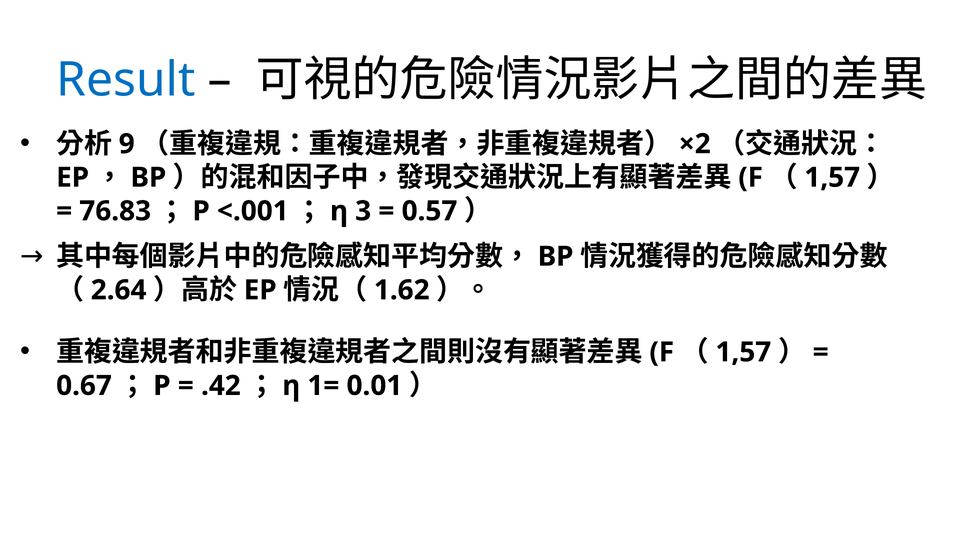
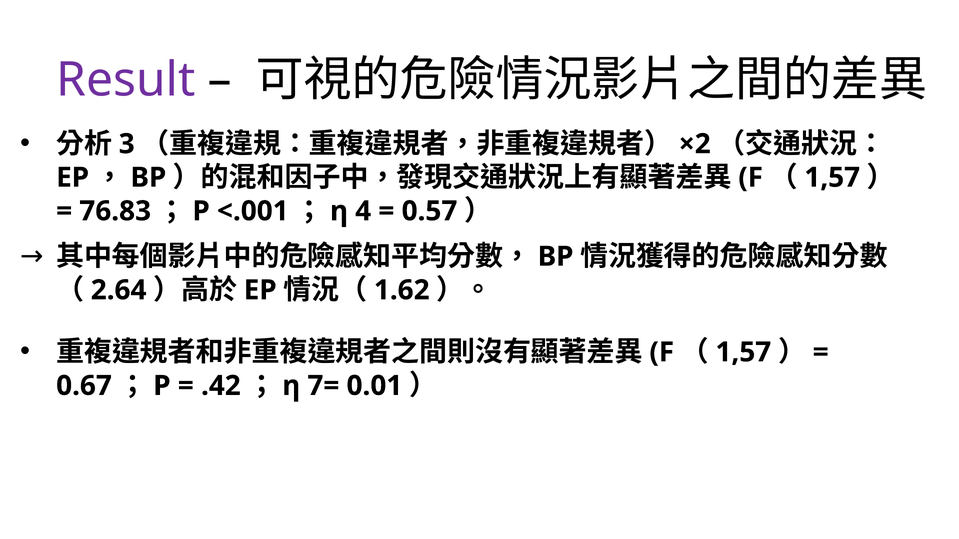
Result colour: blue -> purple (126, 80)
9: 9 -> 3 (127, 144)
3: 3 -> 4 (363, 211)
1=: 1= -> 7= (323, 386)
